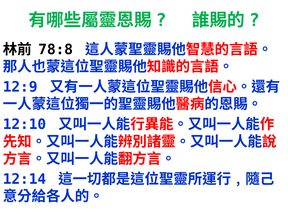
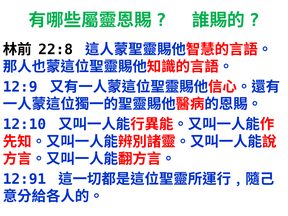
78:8: 78:8 -> 22:8 (56, 49)
12:14: 12:14 -> 12:91 (25, 179)
